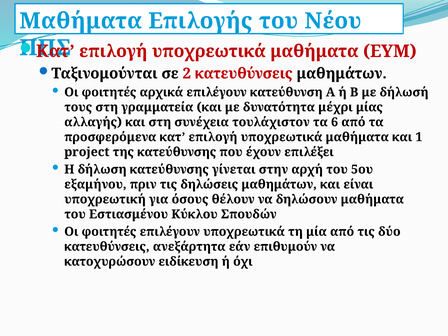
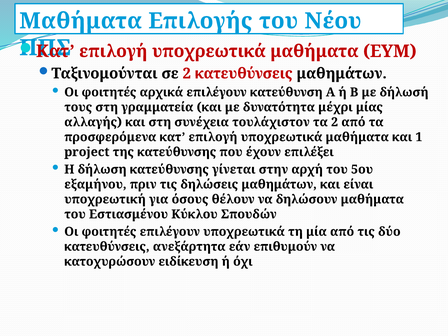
τα 6: 6 -> 2 (335, 122)
